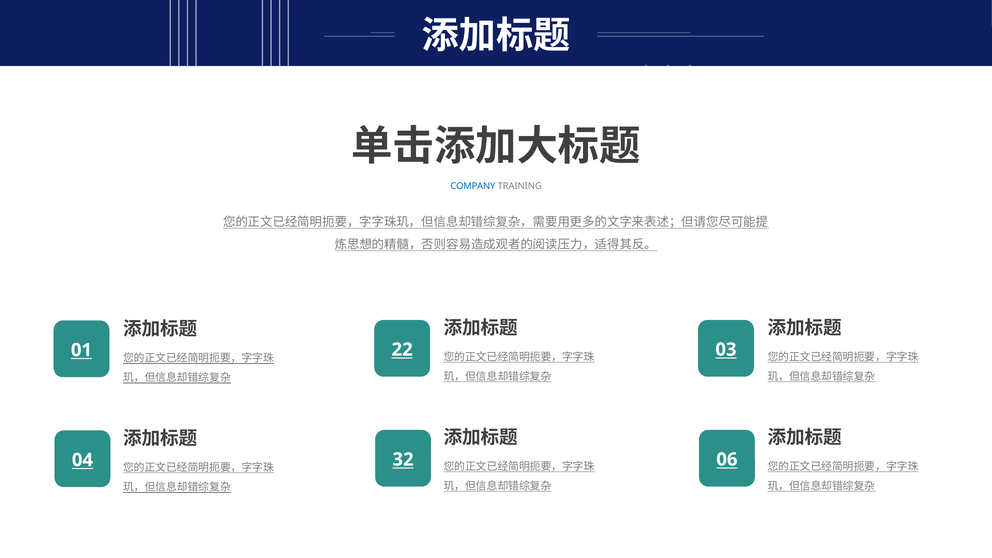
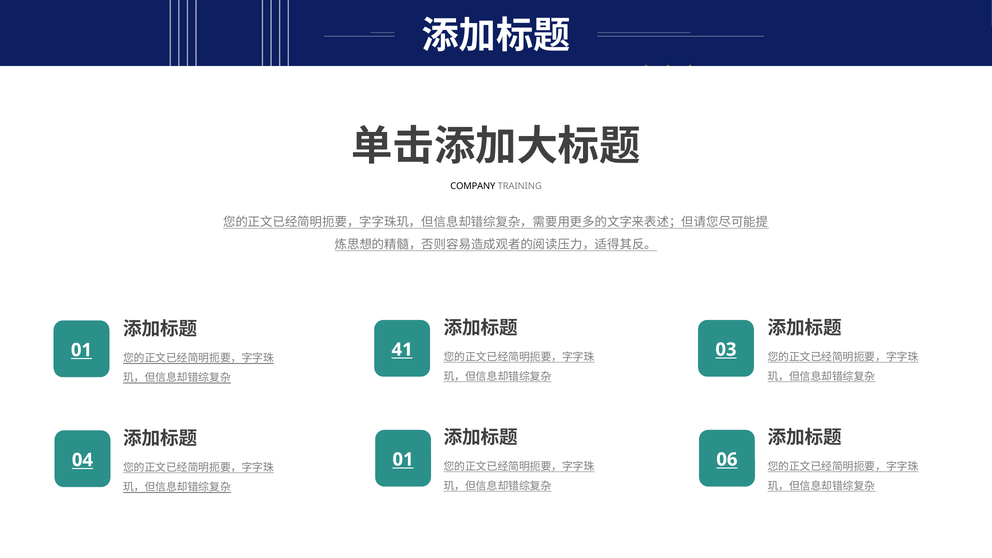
COMPANY colour: blue -> black (473, 186)
22: 22 -> 41 (402, 350)
04 32: 32 -> 01 (403, 460)
